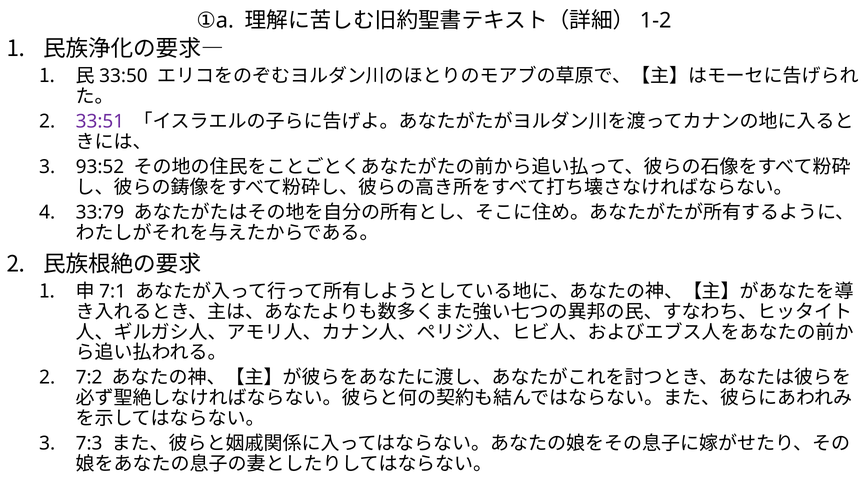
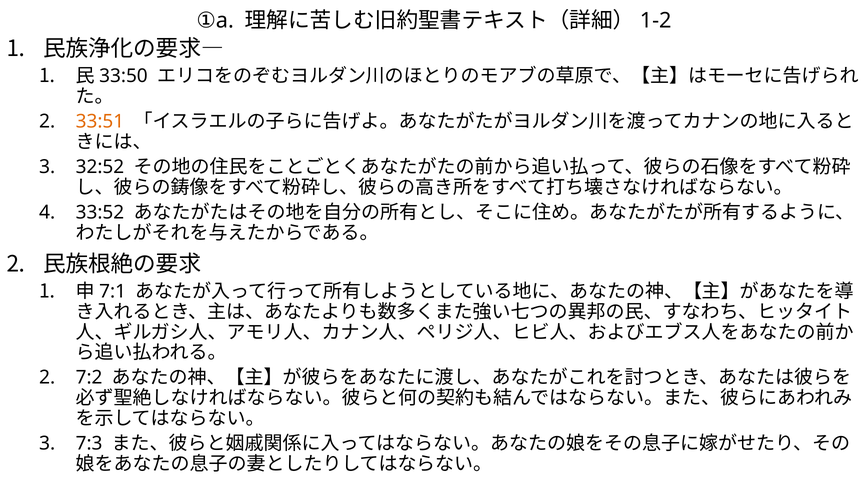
33:51 colour: purple -> orange (100, 121)
93:52: 93:52 -> 32:52 (100, 167)
33:79: 33:79 -> 33:52 (100, 212)
